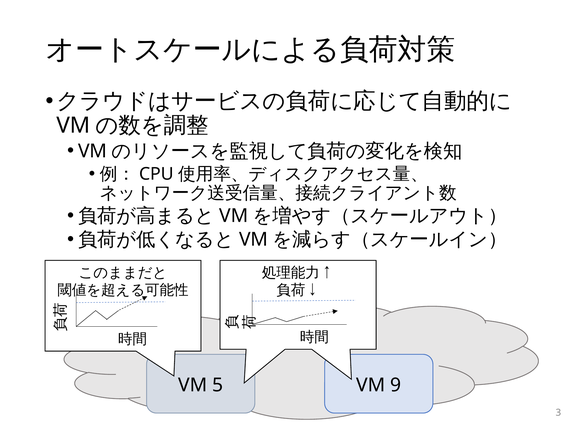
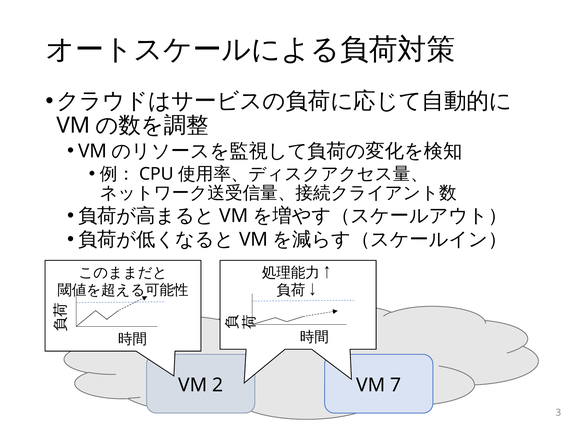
5: 5 -> 2 (218, 385)
9: 9 -> 7 (396, 385)
